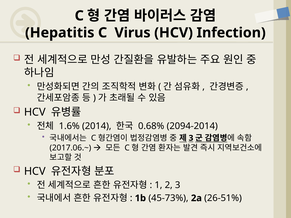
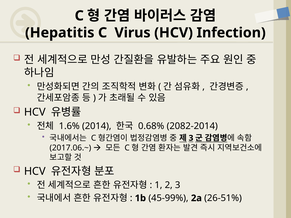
2094-2014: 2094-2014 -> 2082-2014 (192, 126)
45-73%: 45-73% -> 45-99% (168, 198)
